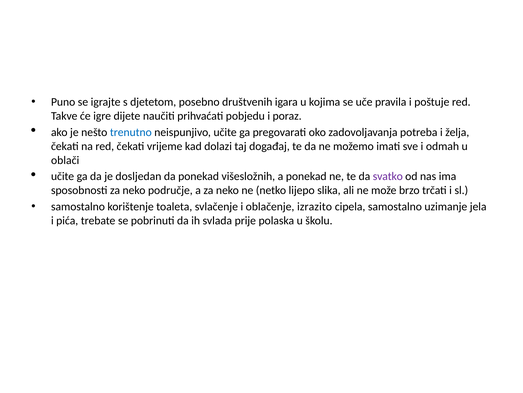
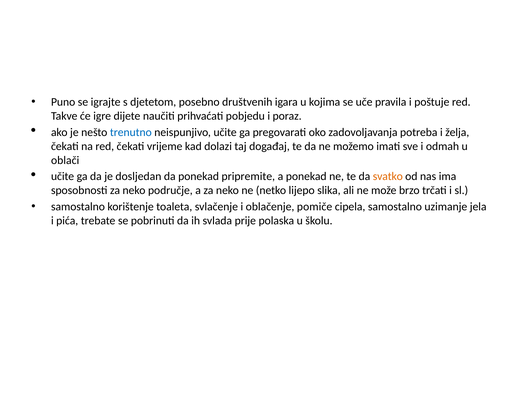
višesložnih: višesložnih -> pripremite (248, 176)
svatko colour: purple -> orange (388, 176)
izrazito: izrazito -> pomiče (315, 206)
